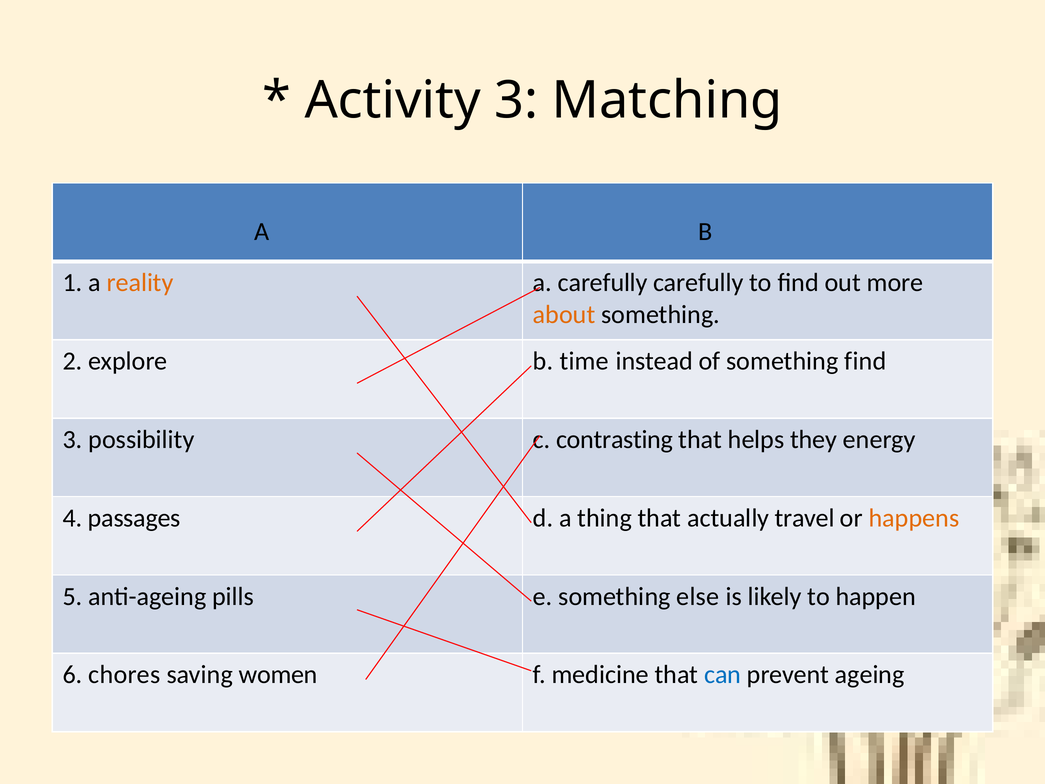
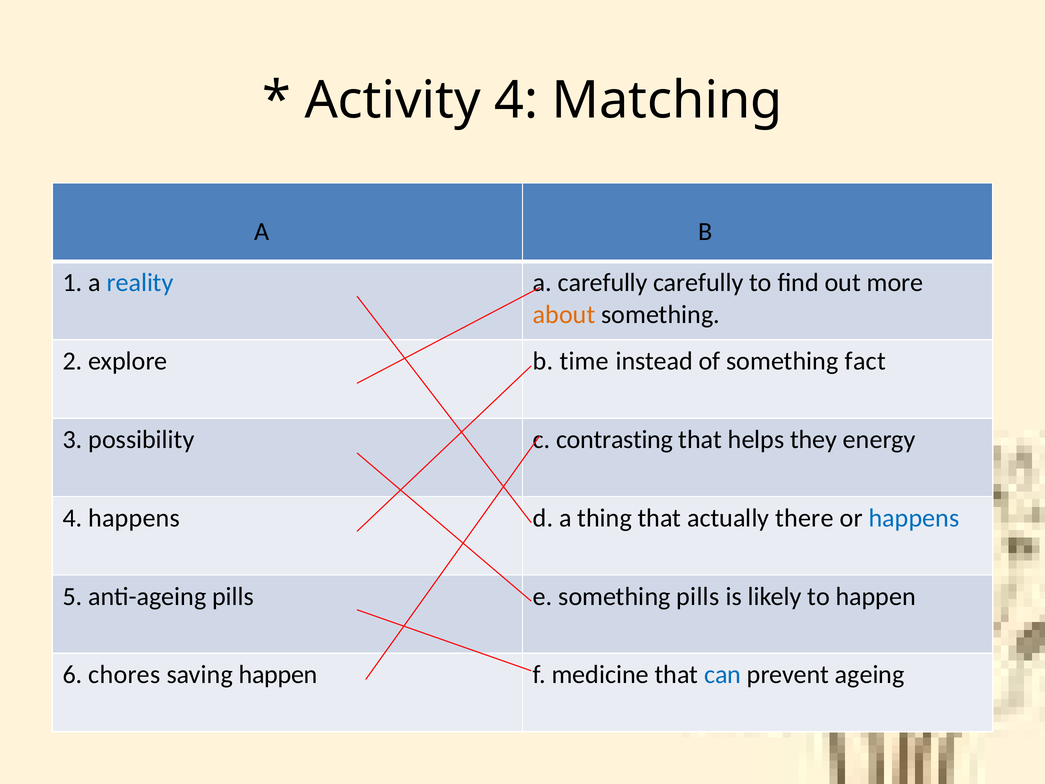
Activity 3: 3 -> 4 (516, 100)
reality colour: orange -> blue (140, 283)
something find: find -> fact (865, 361)
4 passages: passages -> happens (134, 518)
travel: travel -> there (804, 518)
happens colour: orange -> blue (914, 518)
something else: else -> pills (698, 596)
saving women: women -> happen (278, 675)
